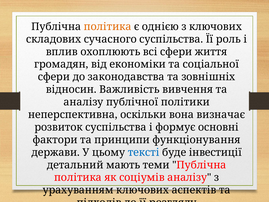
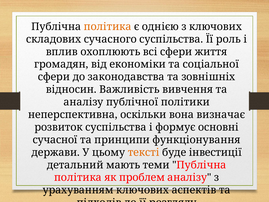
фактори: фактори -> сучасної (55, 140)
тексті colour: blue -> orange (144, 152)
соціумів: соціумів -> проблем (142, 177)
